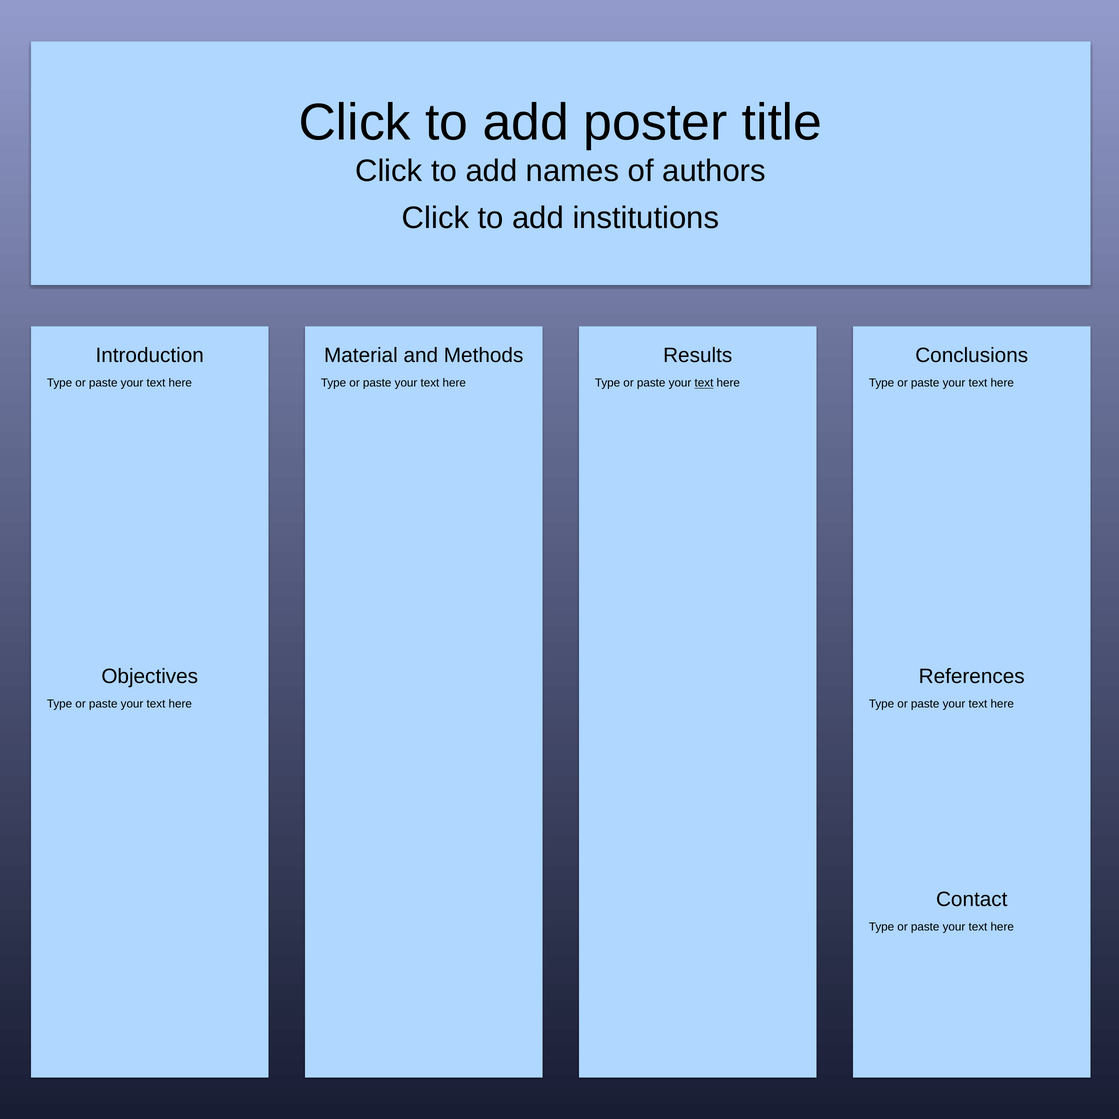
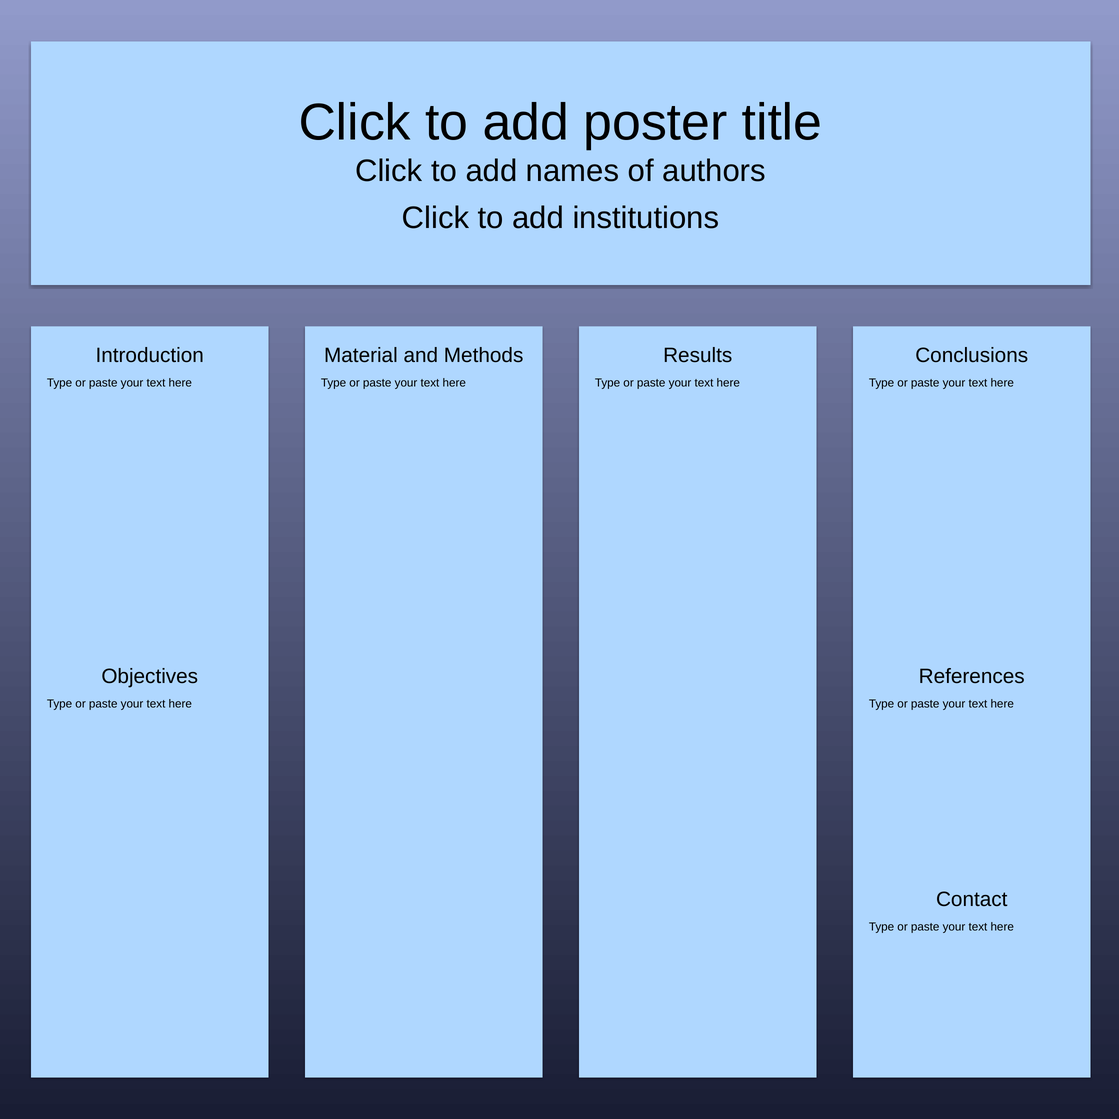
text underline: present -> none (704, 383)
